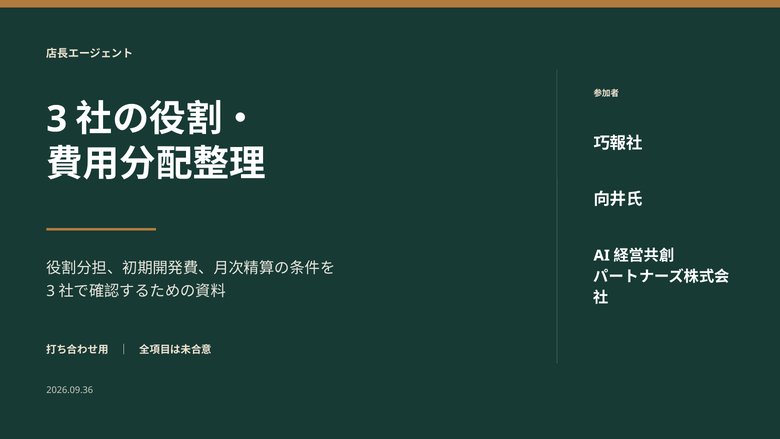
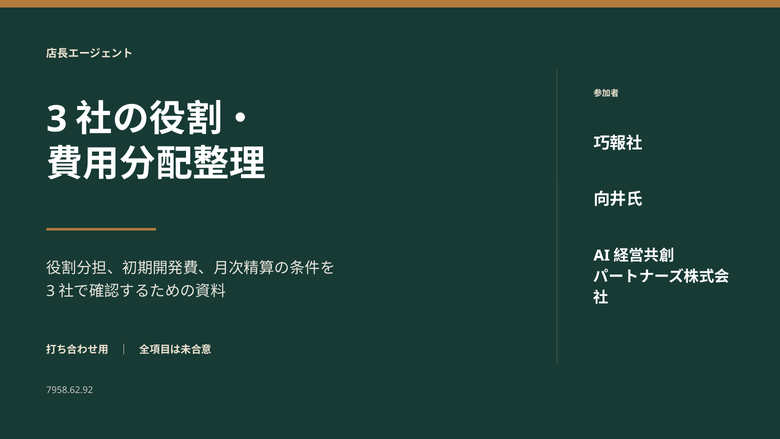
2026.09.36: 2026.09.36 -> 7958.62.92 (70, 390)
